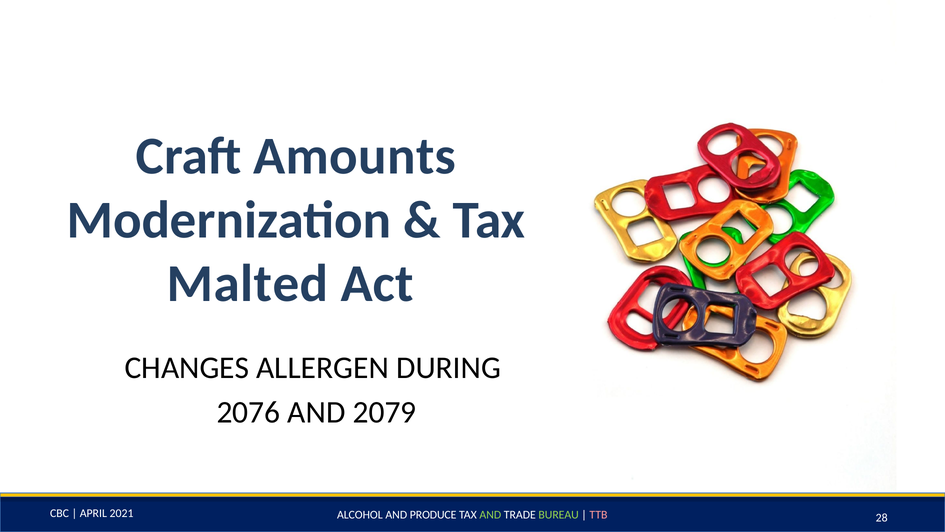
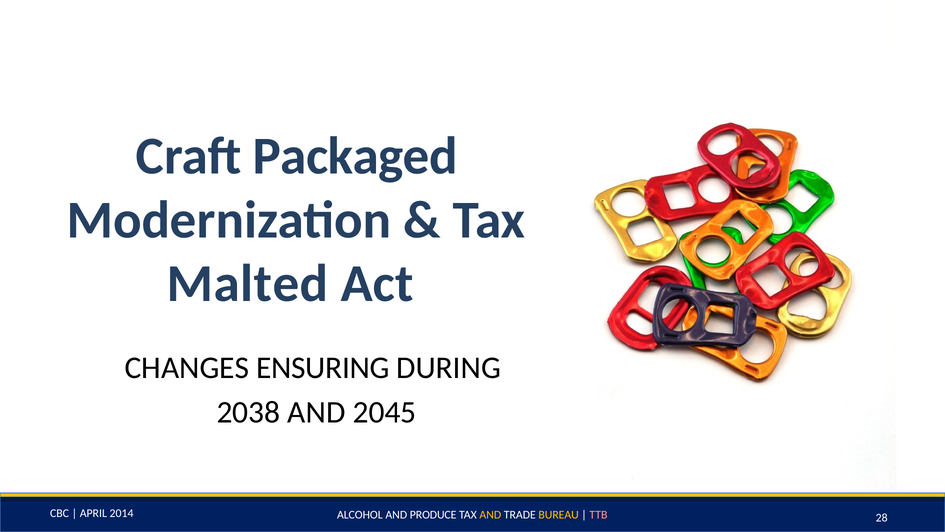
Amounts: Amounts -> Packaged (355, 156)
ALLERGEN: ALLERGEN -> ENSURING (323, 368)
2076: 2076 -> 2038 (248, 412)
2079: 2079 -> 2045 (385, 412)
2021: 2021 -> 2014 (122, 513)
AND colour: light green -> yellow (490, 515)
BUREAU colour: light green -> yellow (559, 515)
